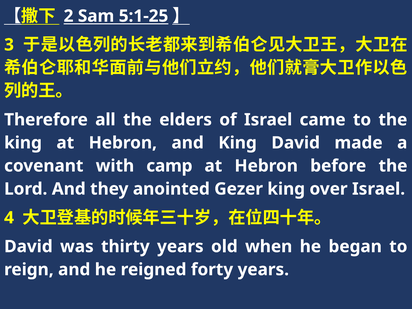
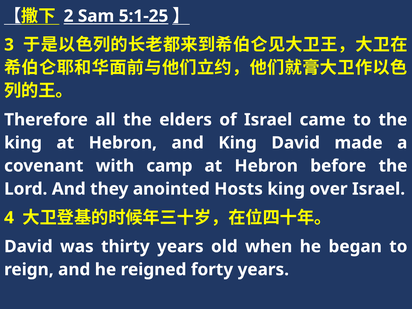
Gezer: Gezer -> Hosts (239, 189)
